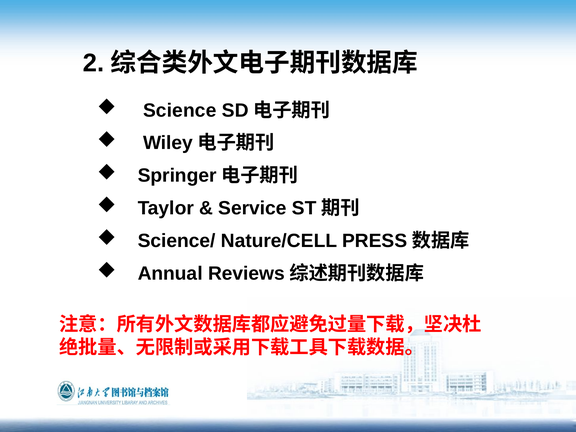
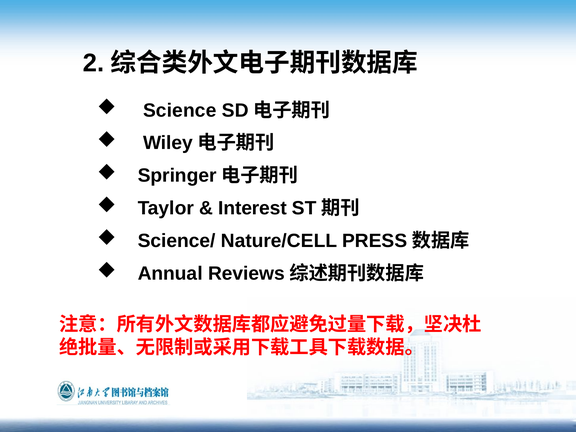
Service: Service -> Interest (253, 208)
